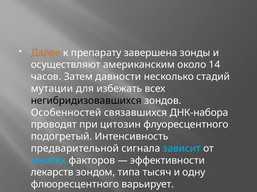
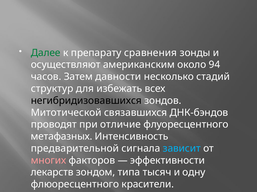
Далее colour: orange -> green (46, 53)
завершена: завершена -> сравнения (151, 53)
14: 14 -> 94 (214, 65)
мутации: мутации -> структур (52, 89)
Особенностей: Особенностей -> Митотической (66, 113)
ДНК-набора: ДНК-набора -> ДНК-бэндов (199, 113)
цитозин: цитозин -> отличие (121, 125)
подогретый: подогретый -> метафазных (62, 137)
многих colour: light blue -> pink (49, 161)
варьирует: варьирует -> красители (148, 185)
